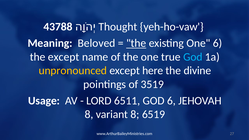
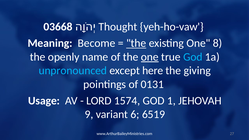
43788: 43788 -> 03668 (58, 27)
Beloved: Beloved -> Become (97, 43)
One 6: 6 -> 8 (217, 43)
the except: except -> openly (64, 57)
one underline: none -> present (150, 57)
unpronounced colour: yellow -> light blue (73, 71)
divine: divine -> giving (197, 71)
3519: 3519 -> 0131 (152, 84)
6511: 6511 -> 1574 (127, 101)
GOD 6: 6 -> 1 (171, 101)
8: 8 -> 9 (89, 114)
variant 8: 8 -> 6 (135, 114)
